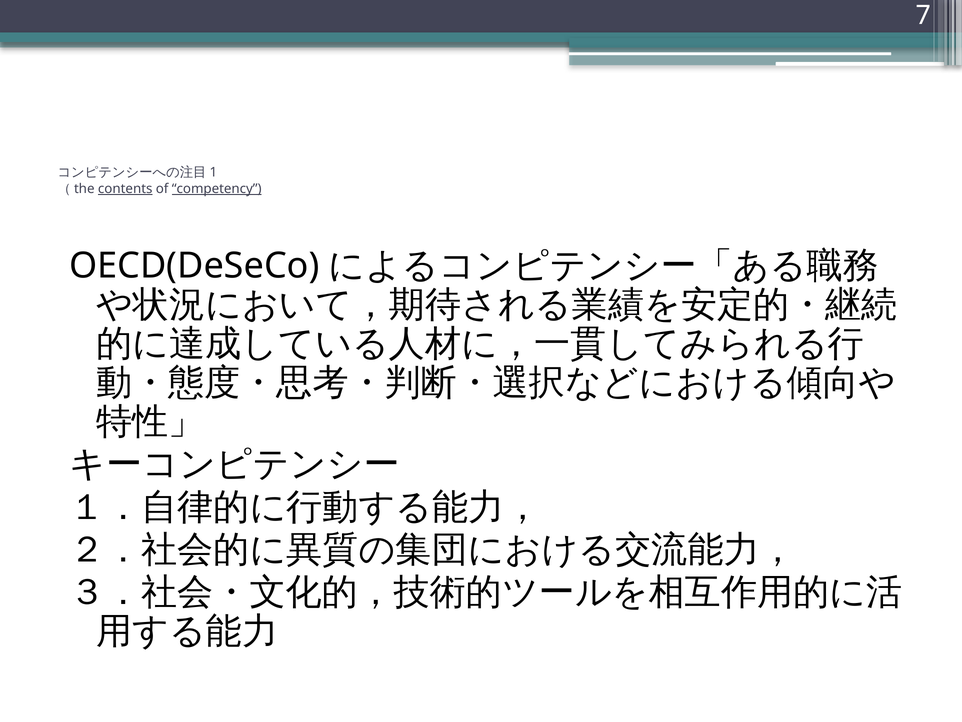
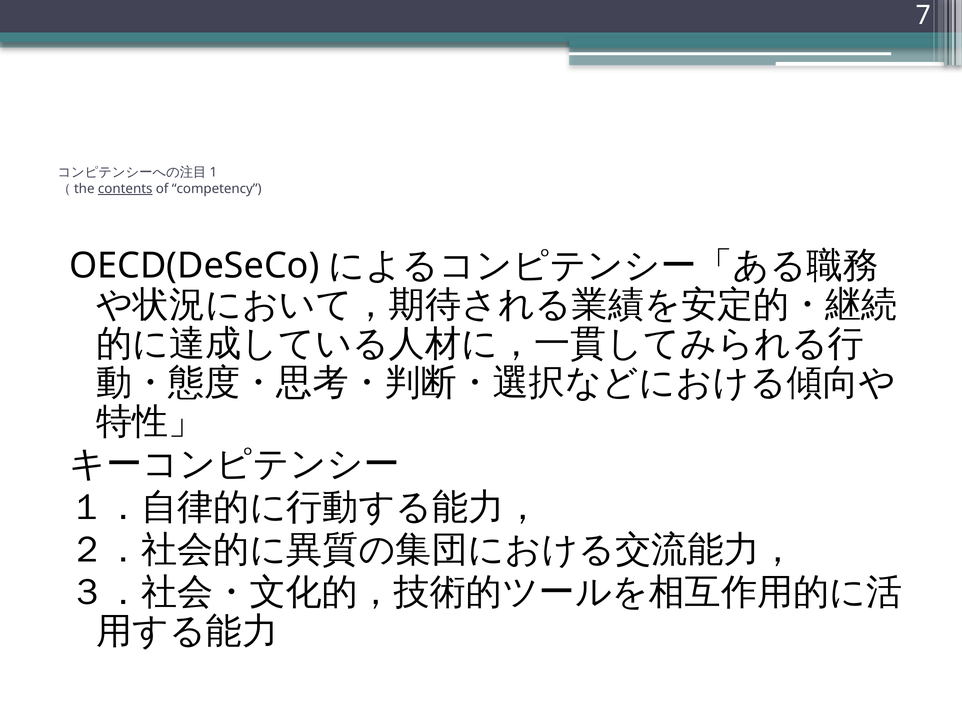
competency underline: present -> none (217, 188)
